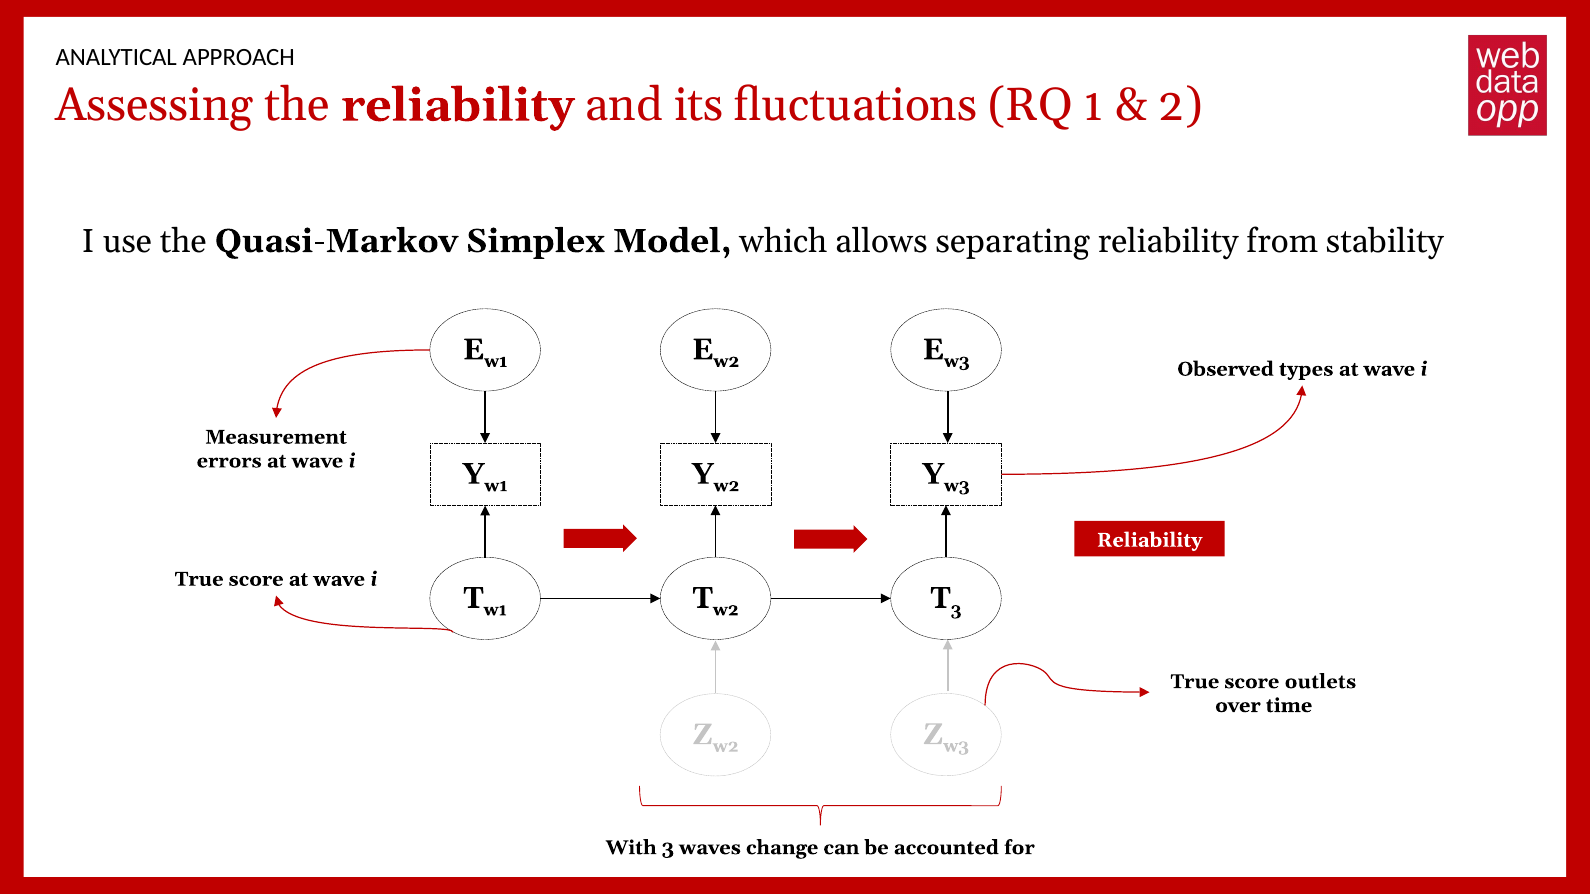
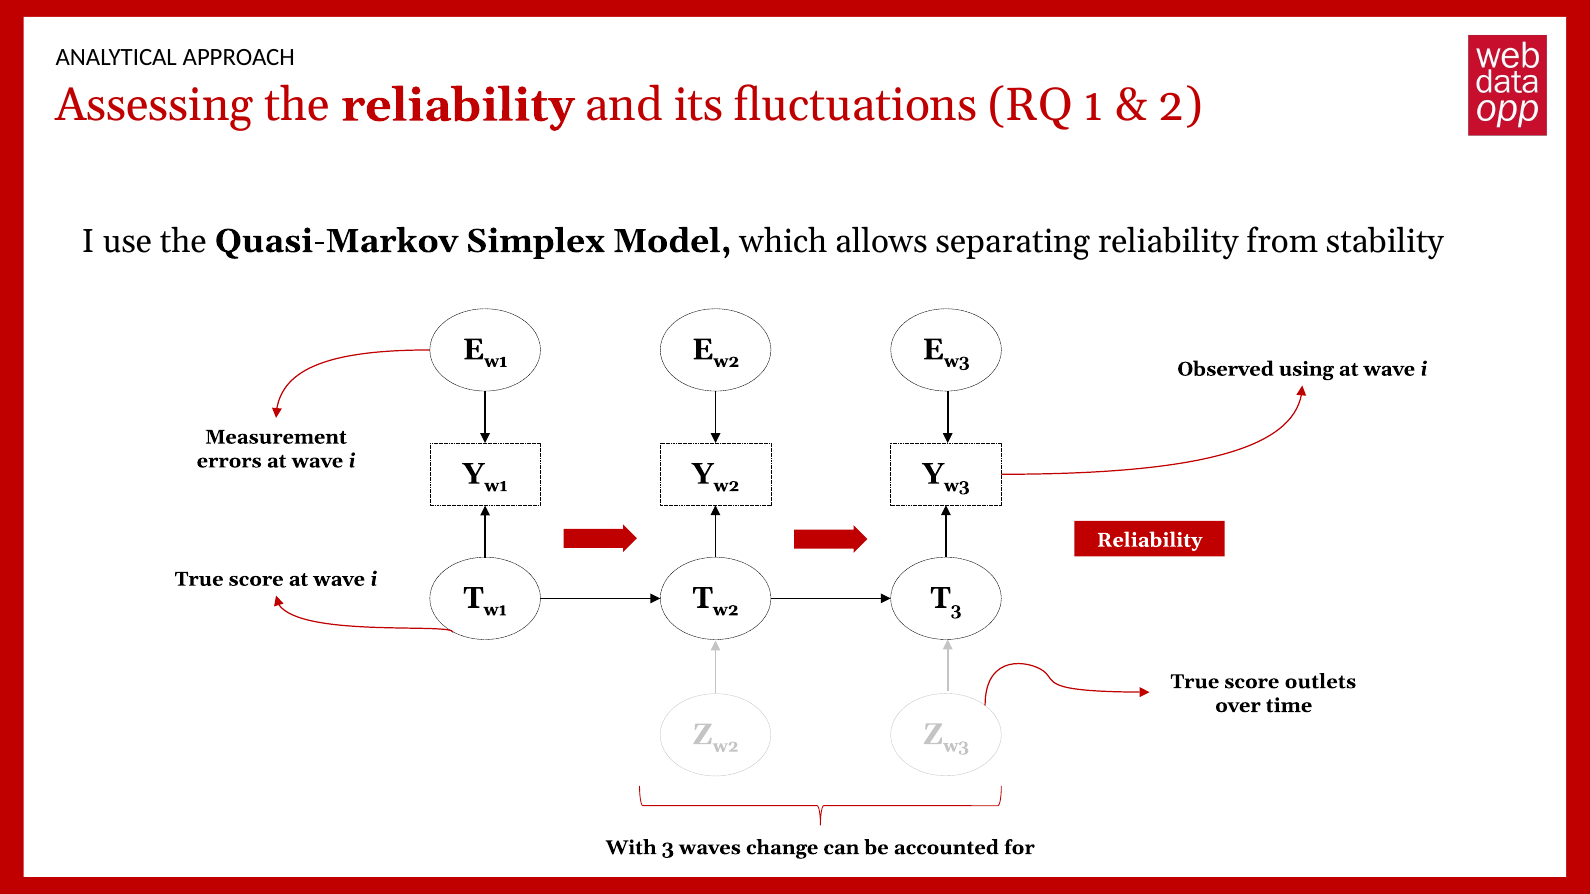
types: types -> using (1306, 369)
